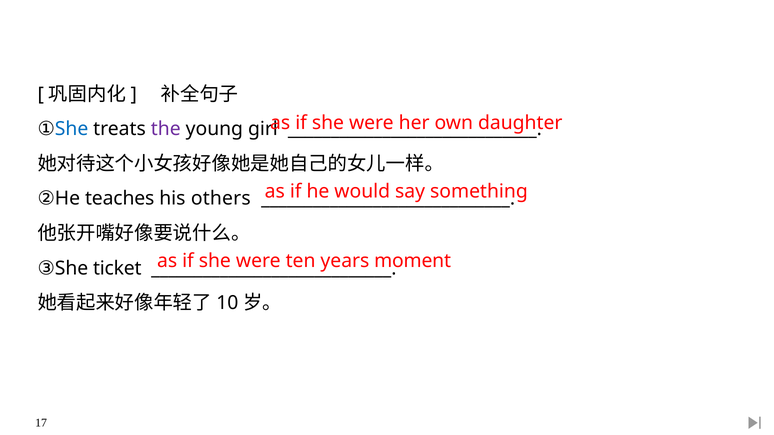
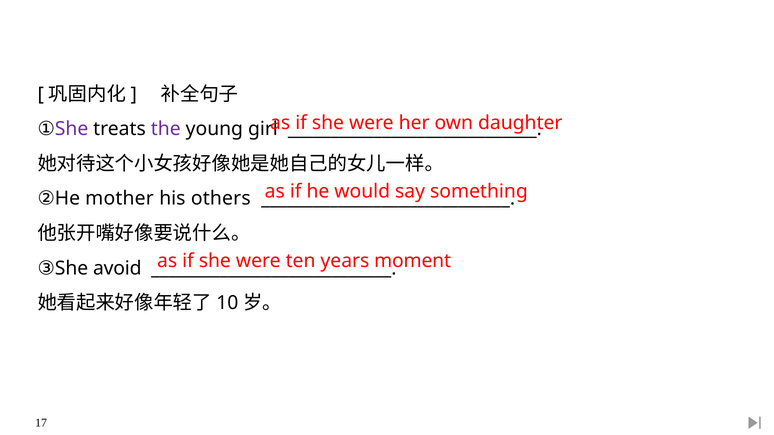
She colour: blue -> purple (72, 129)
teaches: teaches -> mother (120, 199)
ticket: ticket -> avoid (117, 268)
